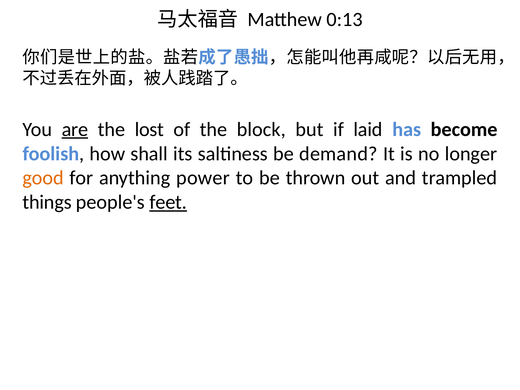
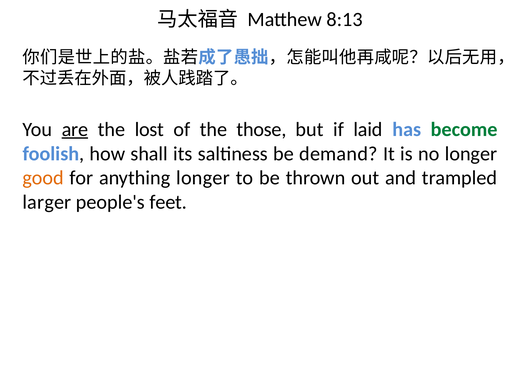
0:13: 0:13 -> 8:13 (345, 20)
block: block -> those (261, 129)
become colour: black -> green (464, 129)
anything power: power -> longer (203, 178)
things: things -> larger (47, 202)
feet underline: present -> none (168, 202)
